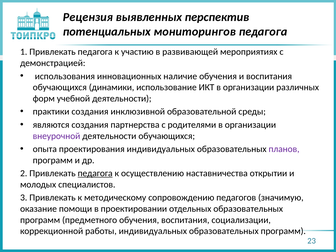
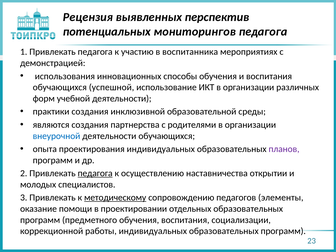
развивающей: развивающей -> воспитанника (190, 52)
наличие: наличие -> способы (180, 76)
динамики: динамики -> успешной (112, 87)
внеурочной colour: purple -> blue (57, 136)
методическому underline: none -> present (115, 198)
значимую: значимую -> элементы (281, 198)
